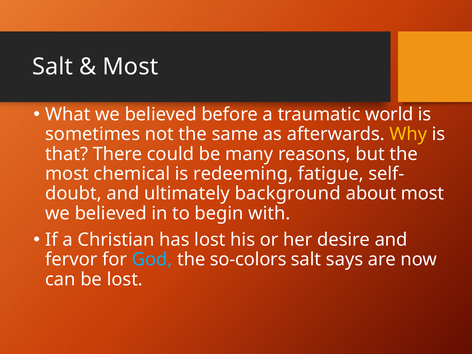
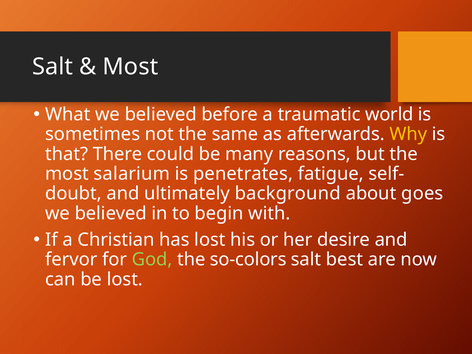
chemical: chemical -> salarium (132, 174)
redeeming: redeeming -> penetrates (243, 174)
about most: most -> goes (422, 194)
God colour: light blue -> light green (152, 259)
says: says -> best (345, 259)
